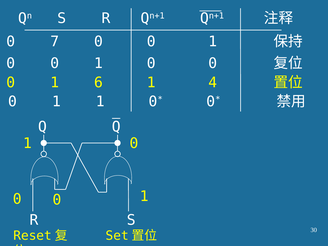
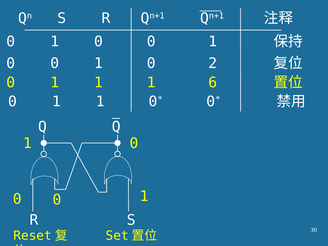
7: 7 -> 1 (55, 41)
0 1 0 0: 0 -> 2 (213, 63)
6: 6 -> 1 (99, 82)
4: 4 -> 6 (213, 82)
